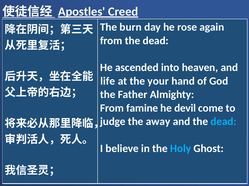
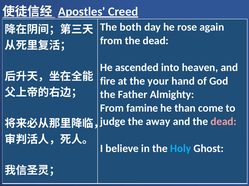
burn: burn -> both (131, 27)
life: life -> fire (108, 81)
devil: devil -> than (185, 108)
dead colour: light blue -> pink (224, 122)
